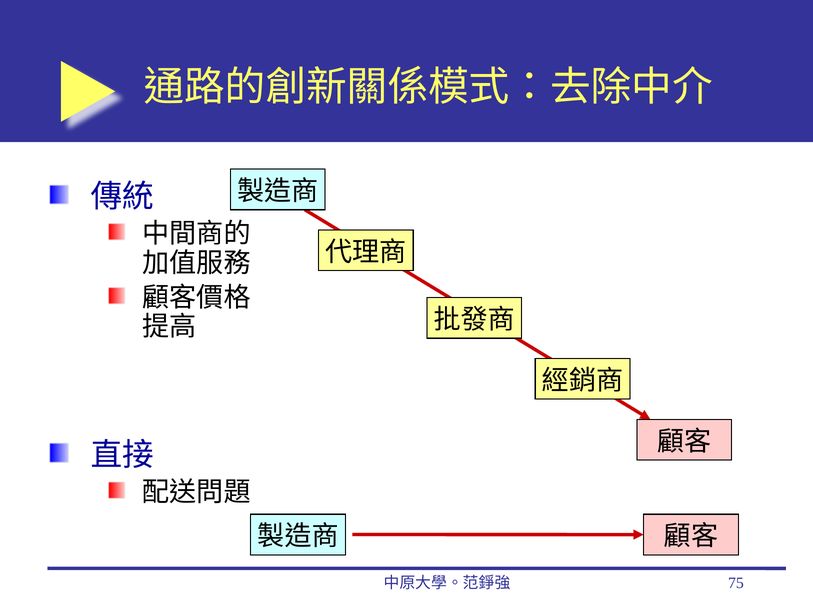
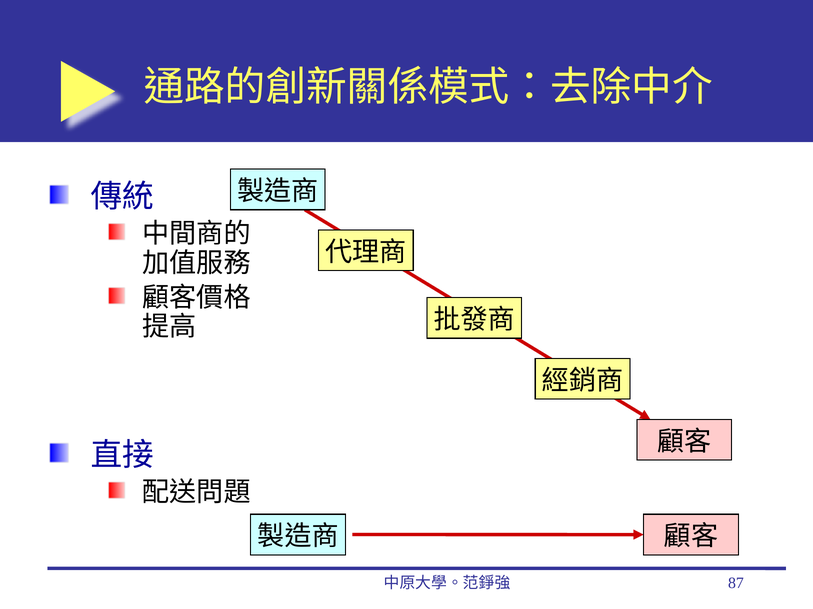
75: 75 -> 87 (736, 584)
